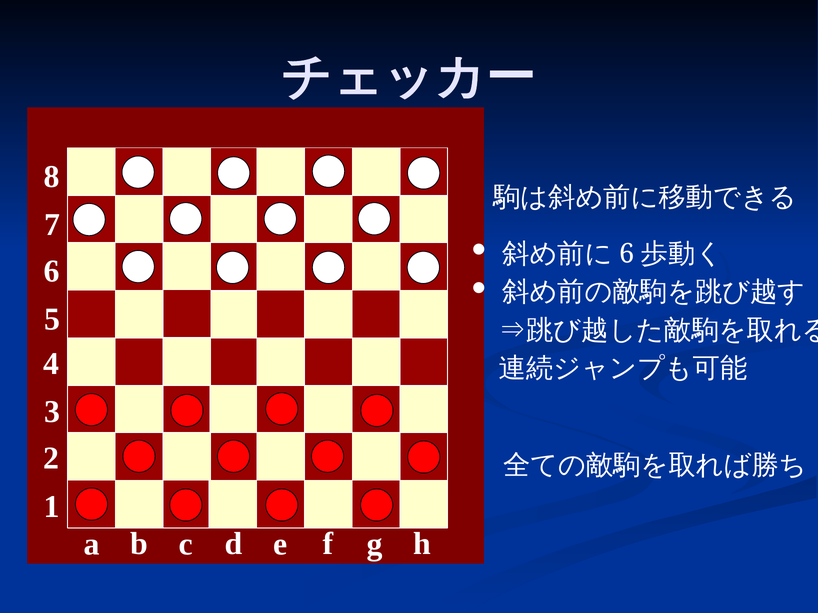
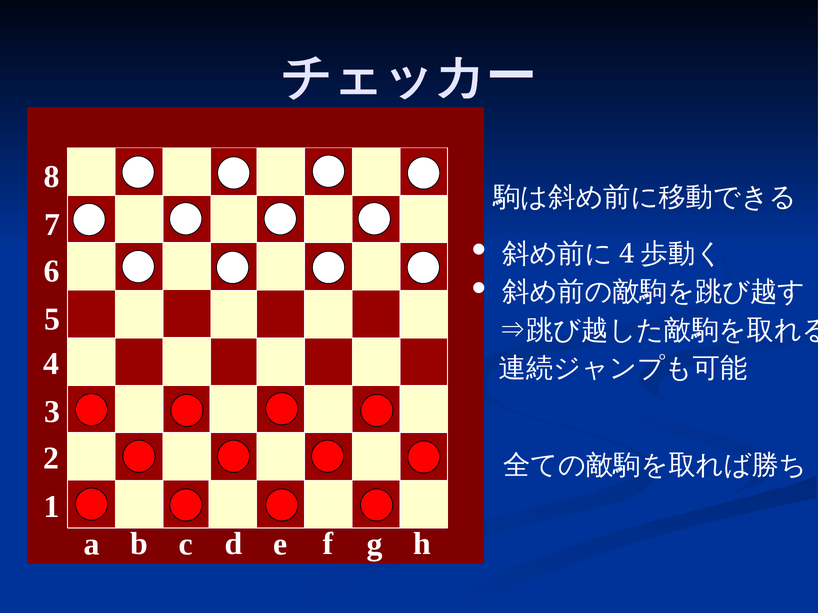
6: 6 -> 4 (627, 254)
